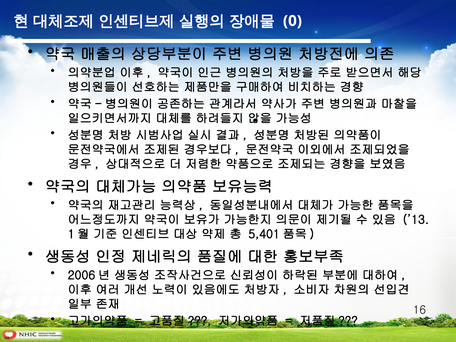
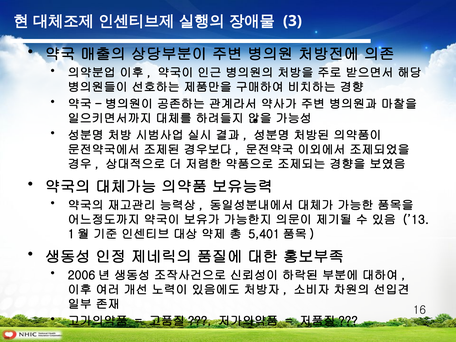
0: 0 -> 3 (292, 21)
